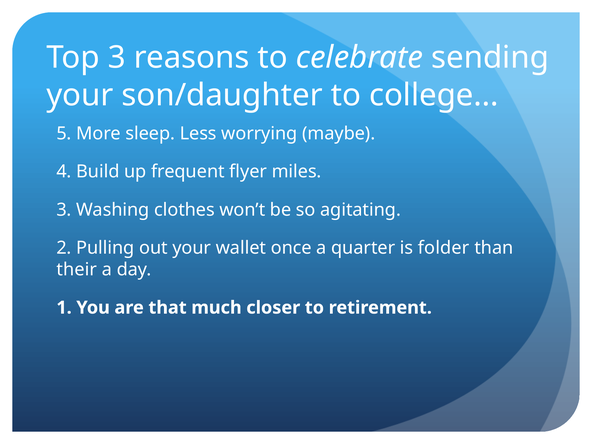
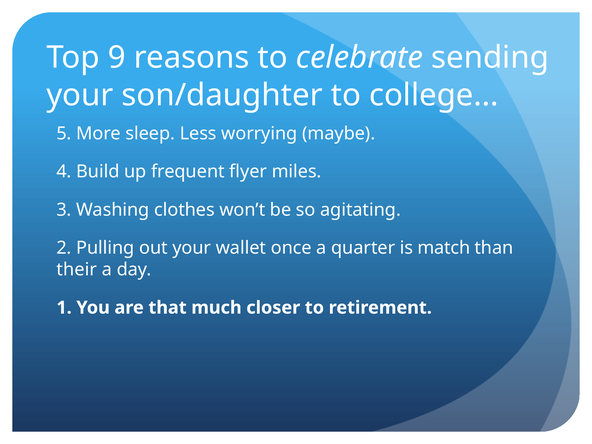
Top 3: 3 -> 9 (117, 58)
folder: folder -> match (444, 248)
